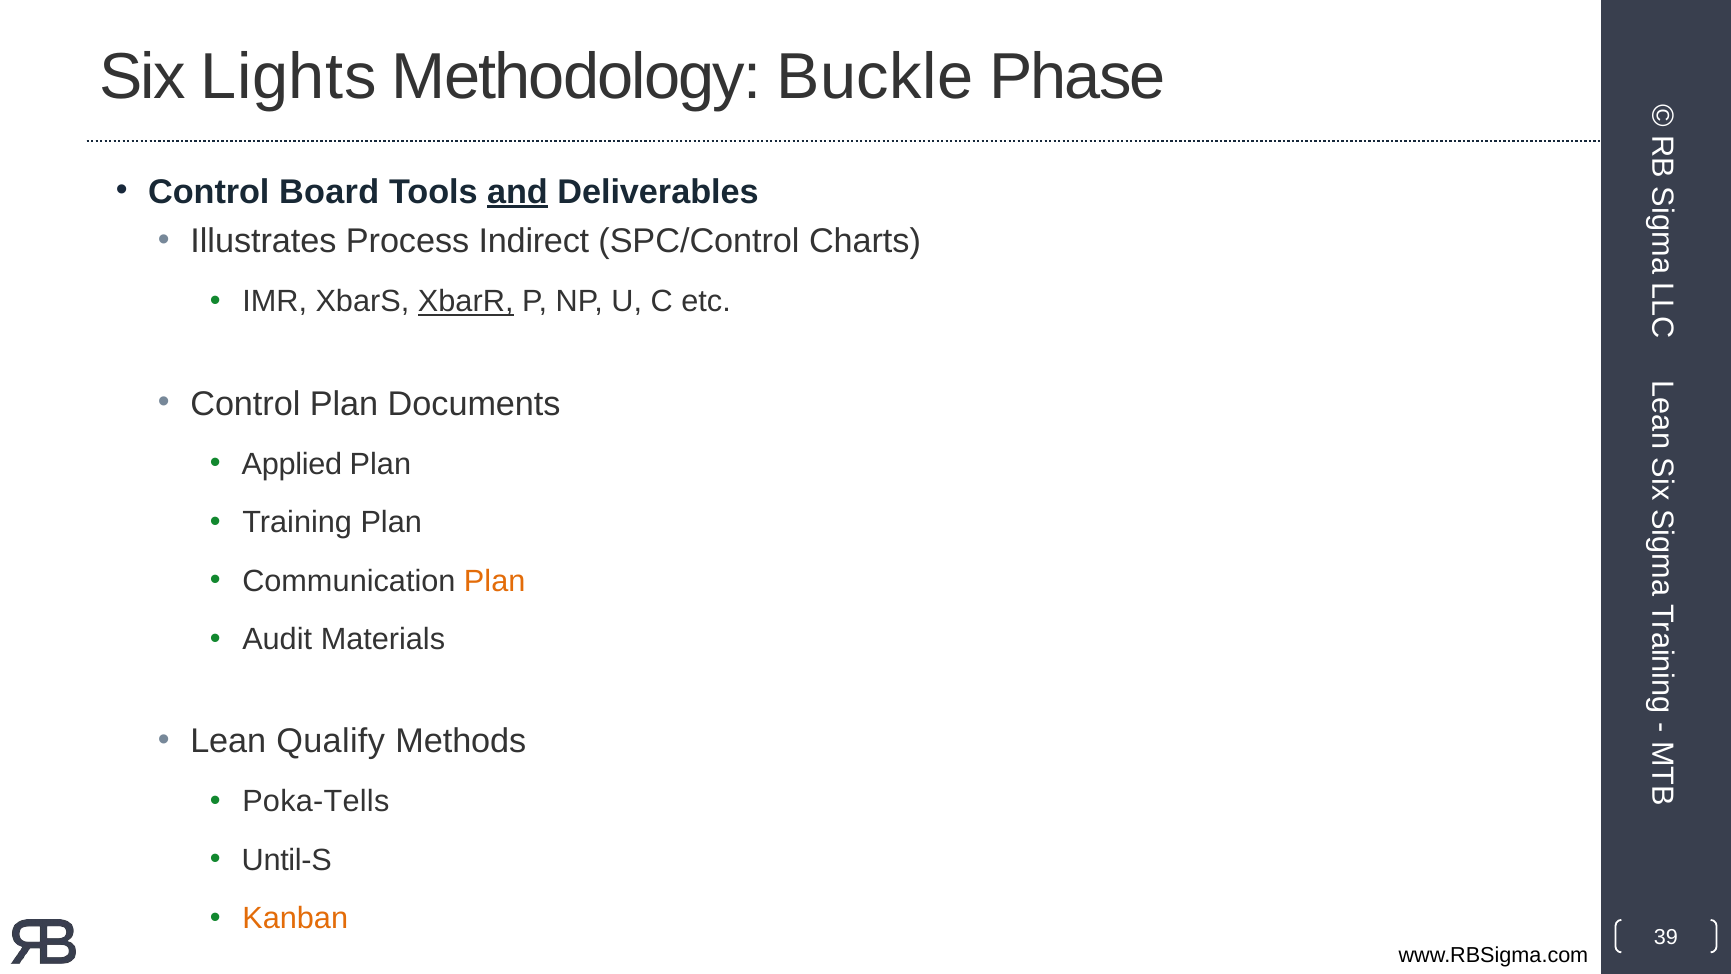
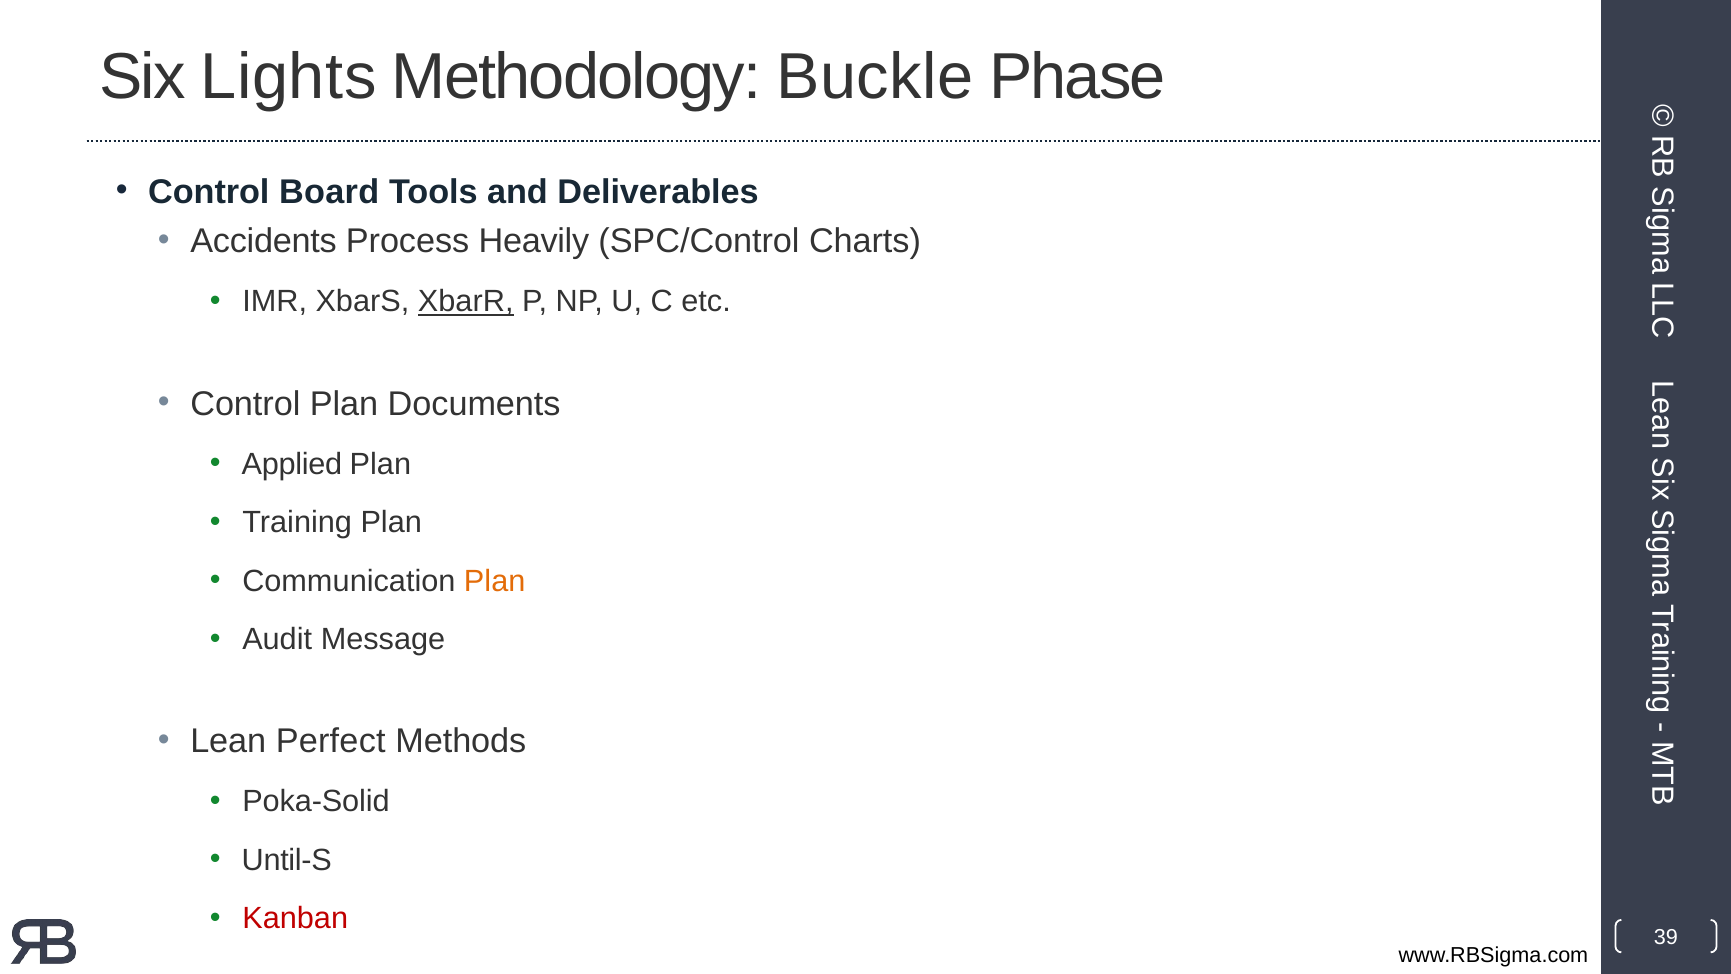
and underline: present -> none (518, 192)
Illustrates: Illustrates -> Accidents (264, 241)
Indirect: Indirect -> Heavily (534, 241)
Materials: Materials -> Message (383, 639)
Qualify: Qualify -> Perfect (331, 741)
Poka-Tells: Poka-Tells -> Poka-Solid (316, 801)
Kanban colour: orange -> red (295, 918)
